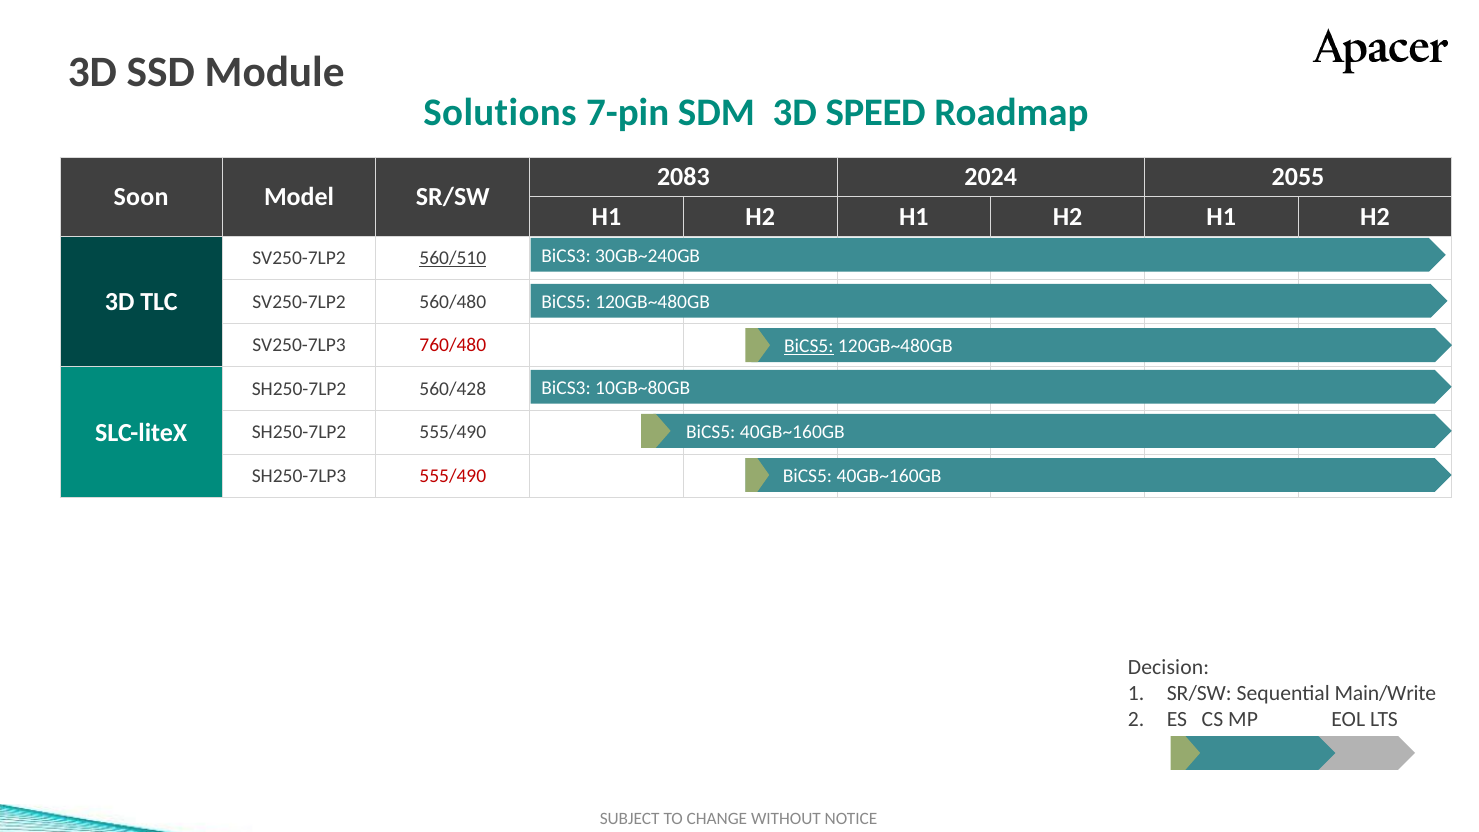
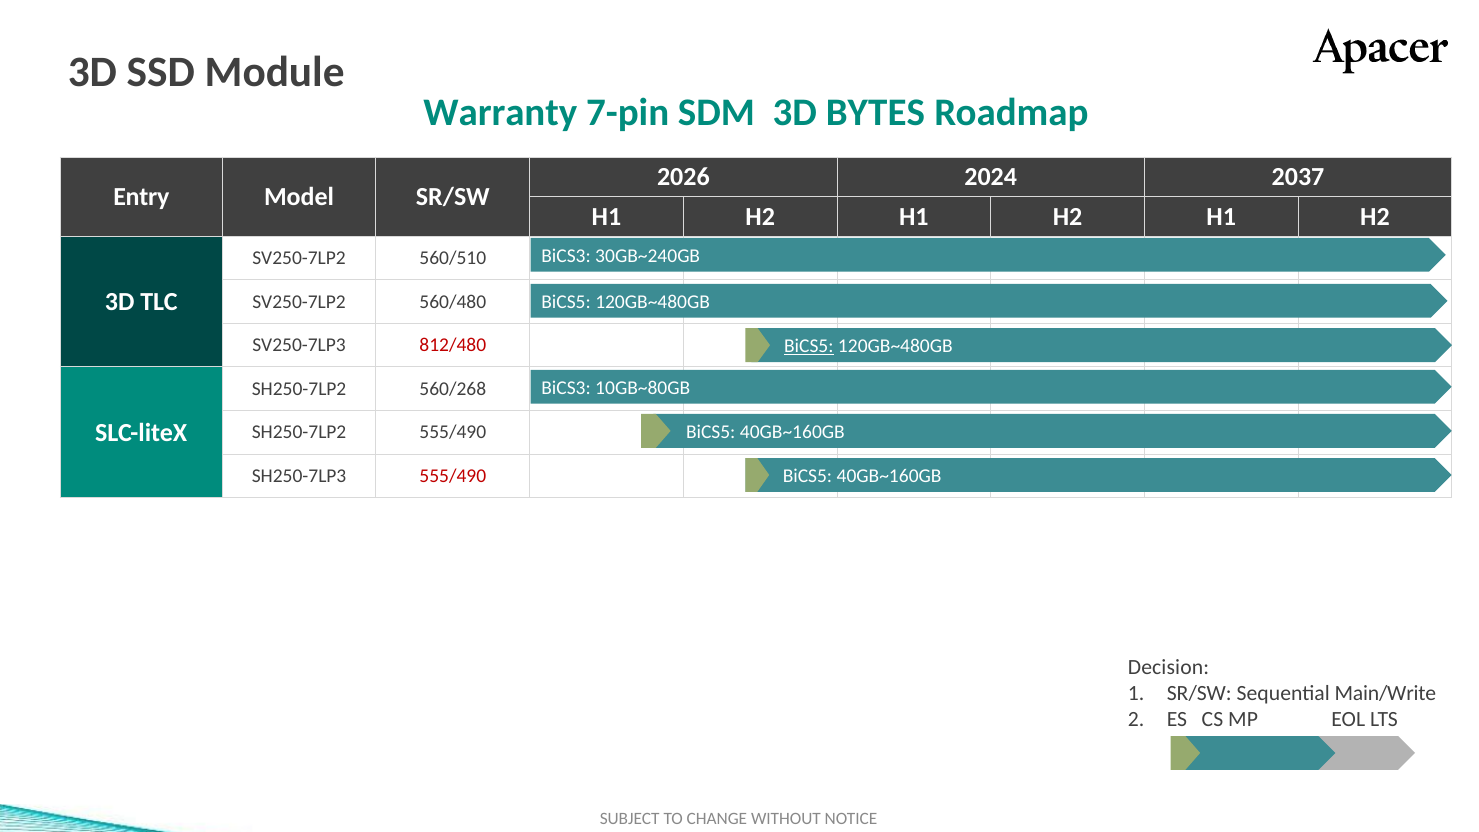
Solutions: Solutions -> Warranty (500, 113)
SPEED: SPEED -> BYTES (875, 113)
2083: 2083 -> 2026 (683, 177)
2055: 2055 -> 2037 (1298, 177)
Soon: Soon -> Entry (141, 197)
560/510 underline: present -> none (453, 258)
760/480: 760/480 -> 812/480 (453, 345)
560/428: 560/428 -> 560/268 (453, 389)
